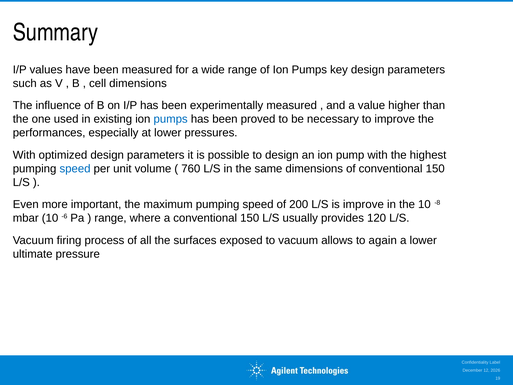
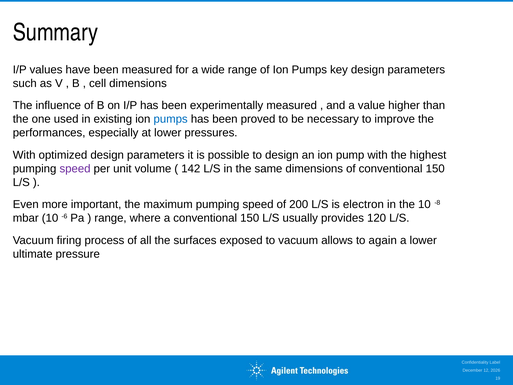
speed colour: blue -> purple (75, 169)
760: 760 -> 142 (191, 169)
is improve: improve -> electron (363, 204)
